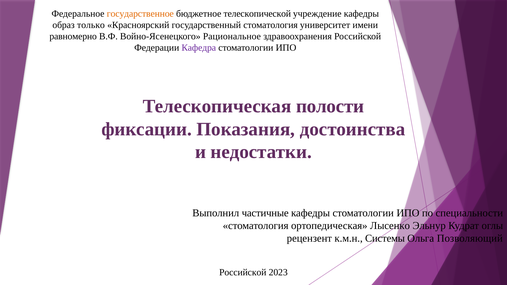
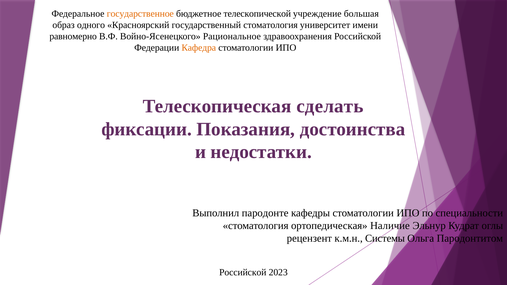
учреждение кафедры: кафедры -> большая (361, 14)
только: только -> одного (91, 25)
Кафедра colour: purple -> orange (199, 48)
полости: полости -> сделать (330, 106)
частичные: частичные -> пародонте (265, 213)
Лысенко: Лысенко -> Наличие (390, 226)
Позволяющий: Позволяющий -> Пародонтитом (470, 239)
